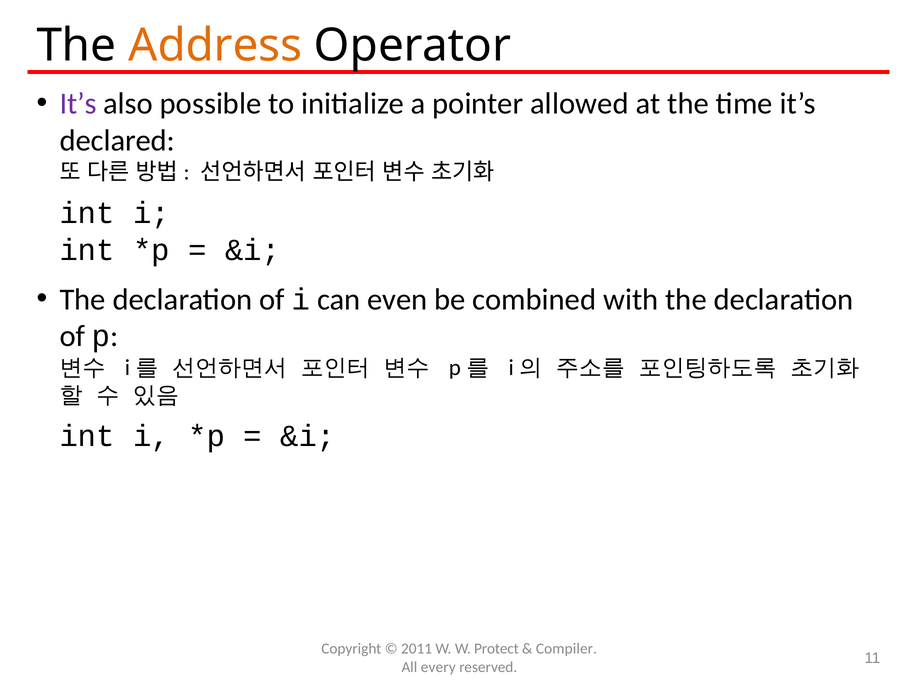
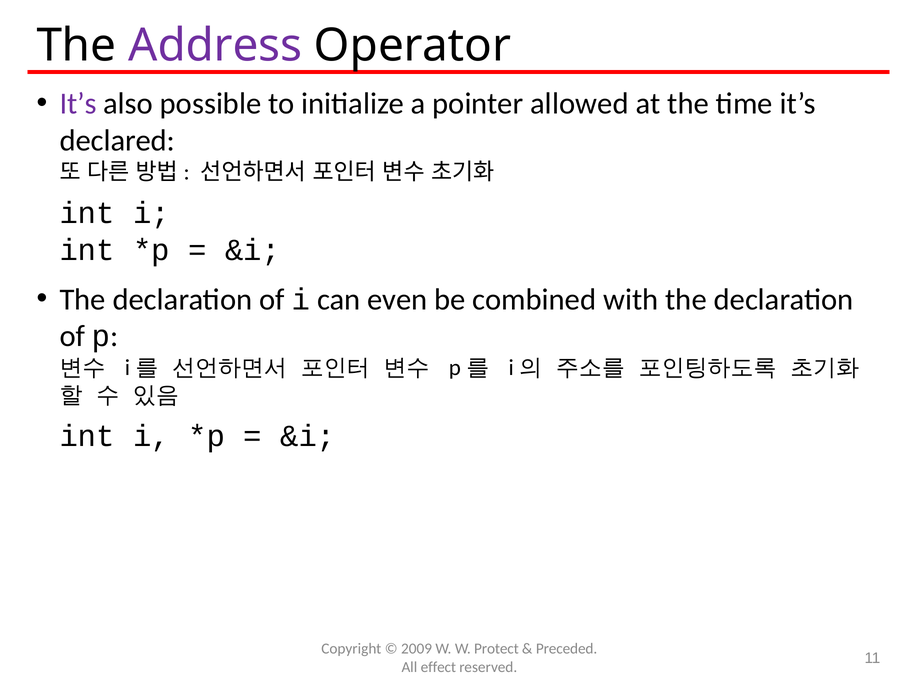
Address colour: orange -> purple (215, 46)
2011: 2011 -> 2009 (417, 649)
Compiler: Compiler -> Preceded (567, 649)
every: every -> effect (438, 667)
